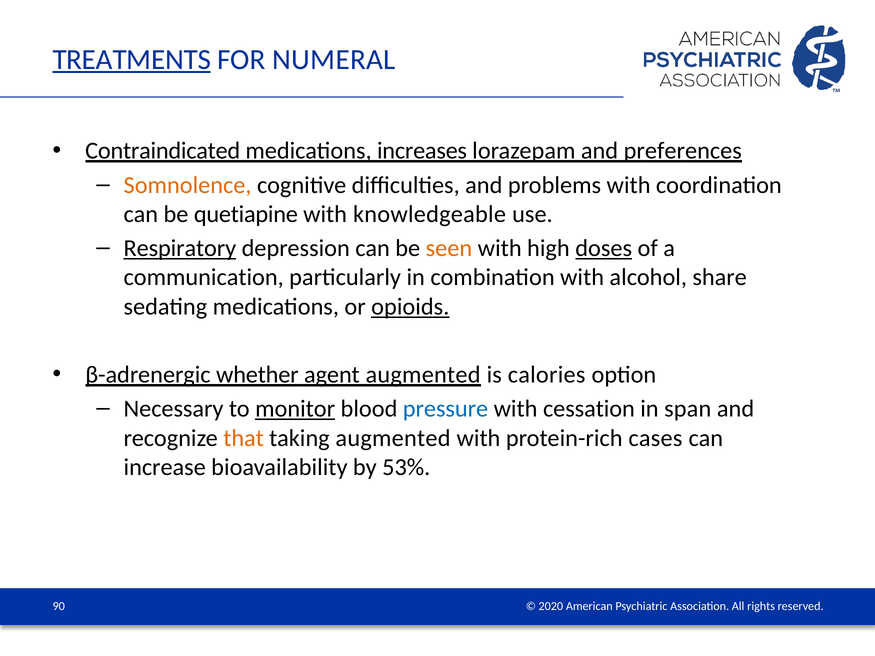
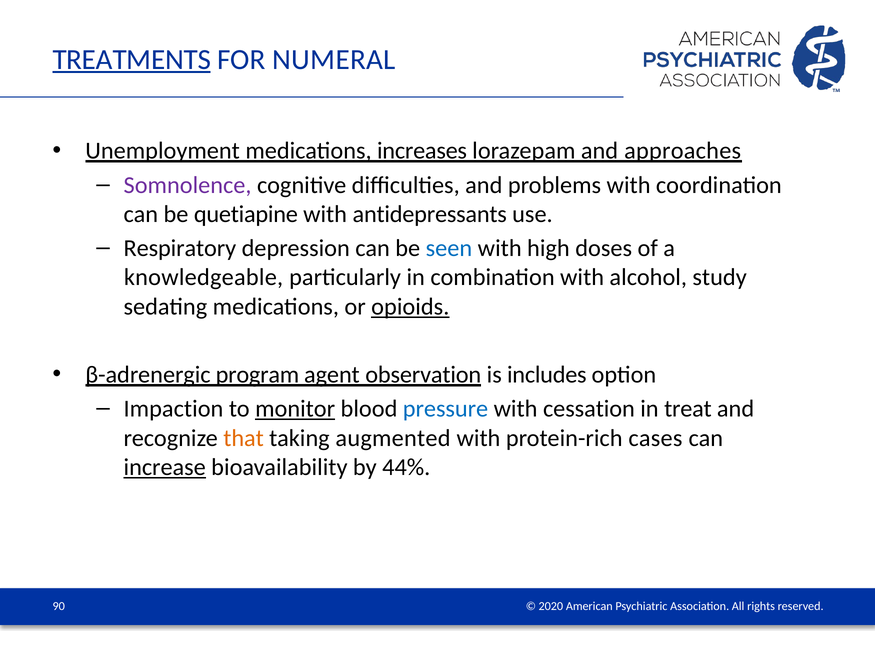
Contraindicated: Contraindicated -> Unemployment (163, 151)
preferences: preferences -> approaches (683, 151)
Somnolence colour: orange -> purple (188, 185)
knowledgeable: knowledgeable -> antidepressants (430, 214)
Respiratory underline: present -> none (180, 248)
seen colour: orange -> blue (449, 248)
doses underline: present -> none (604, 248)
communication: communication -> knowledgeable (204, 278)
share: share -> study (720, 278)
whether: whether -> program (257, 375)
agent augmented: augmented -> observation (423, 375)
calories: calories -> includes (547, 375)
Necessary: Necessary -> Impaction (173, 409)
span: span -> treat (688, 409)
increase underline: none -> present (165, 467)
53%: 53% -> 44% (406, 467)
